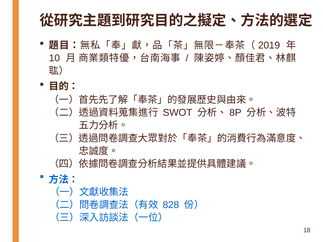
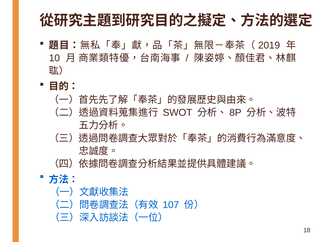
828: 828 -> 107 (171, 205)
